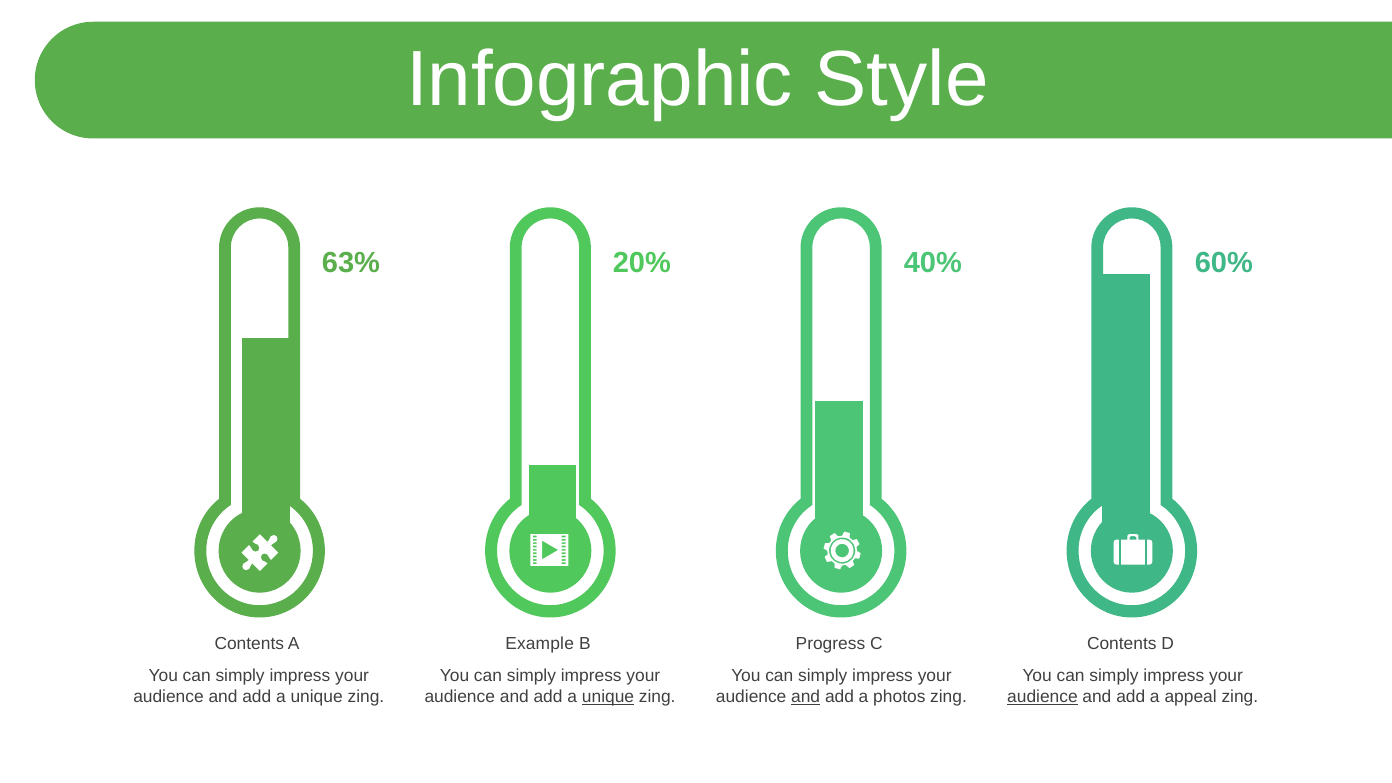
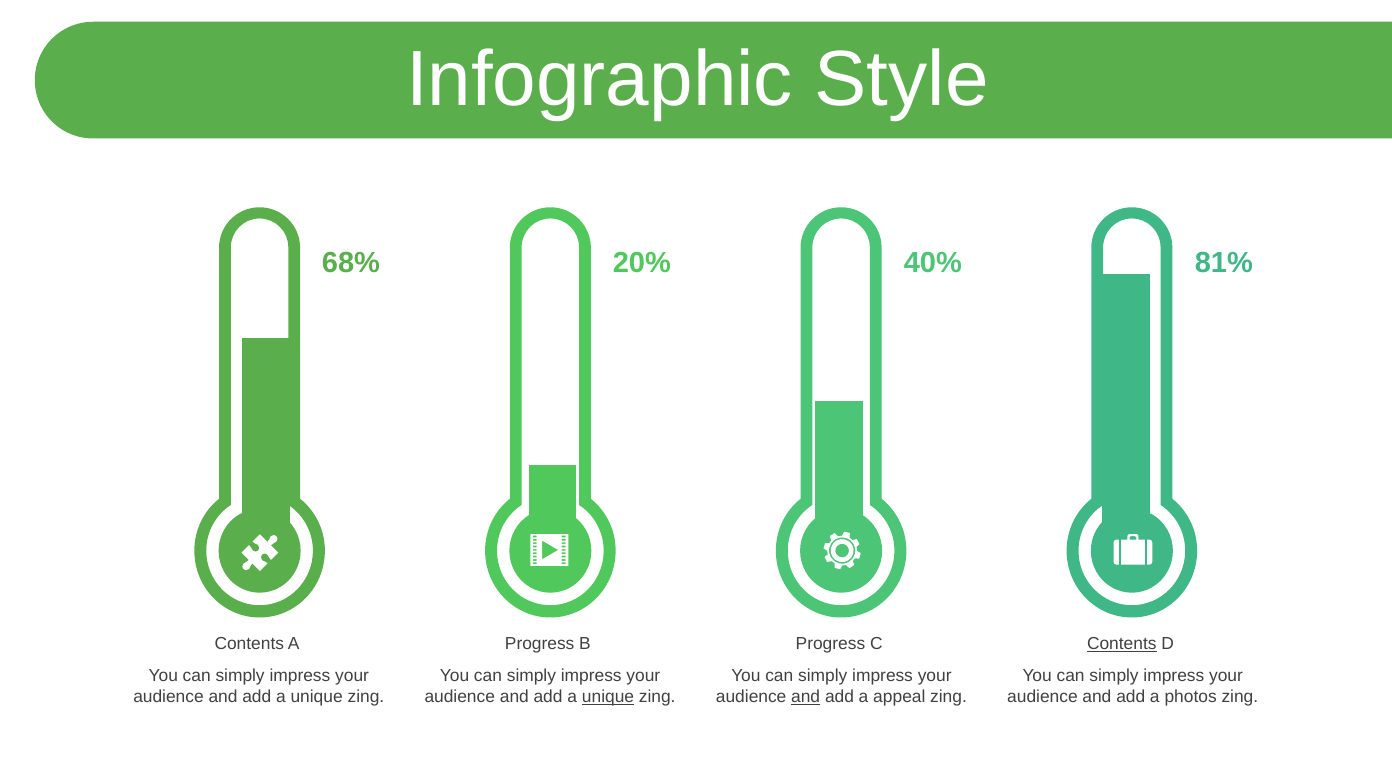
63%: 63% -> 68% (351, 263)
60%: 60% -> 81% (1224, 263)
Example: Example -> Progress (540, 644)
Contents underline: none -> present (1122, 644)
photos: photos -> appeal (899, 697)
audience underline: present -> none (1042, 697)
appeal: appeal -> photos (1191, 697)
